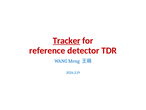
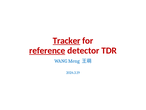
reference underline: none -> present (47, 50)
